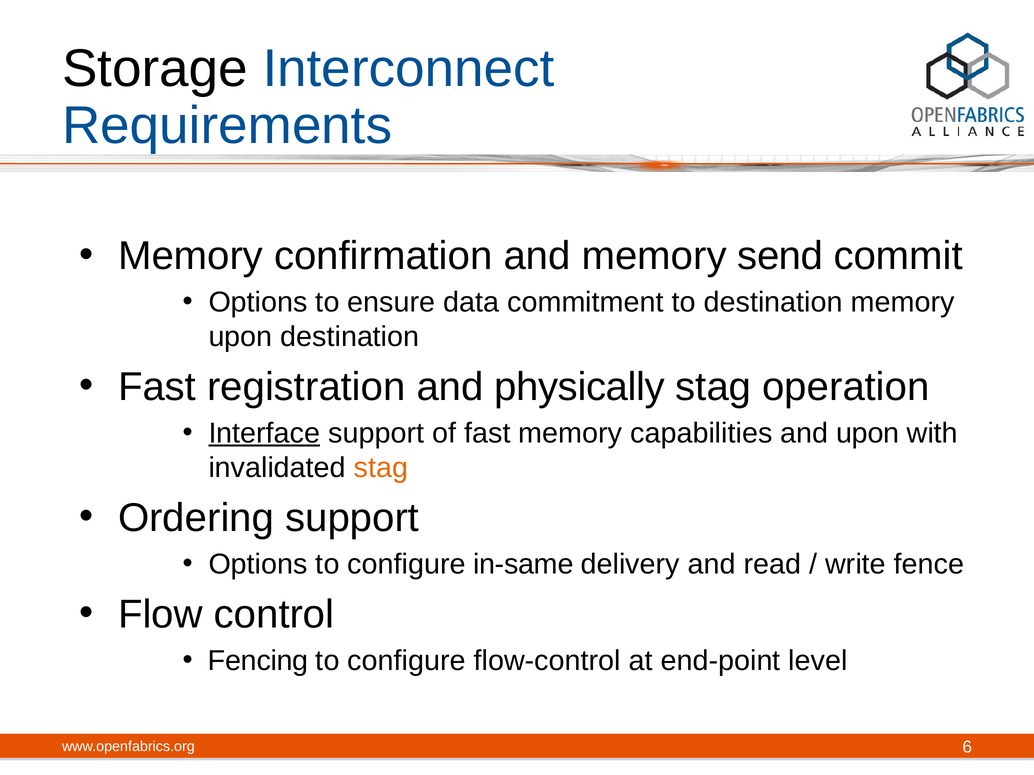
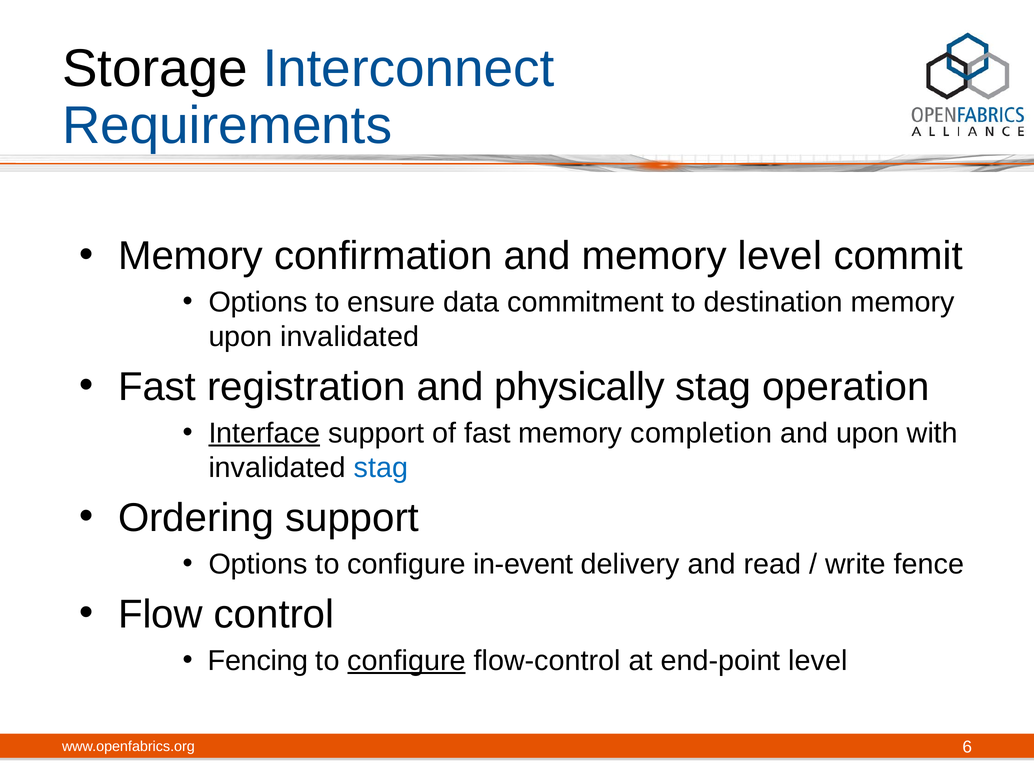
memory send: send -> level (780, 256)
upon destination: destination -> invalidated (350, 337)
capabilities: capabilities -> completion (701, 434)
stag colour: orange -> blue (381, 468)
in-same: in-same -> in-event (523, 565)
configure underline: none -> present (407, 661)
